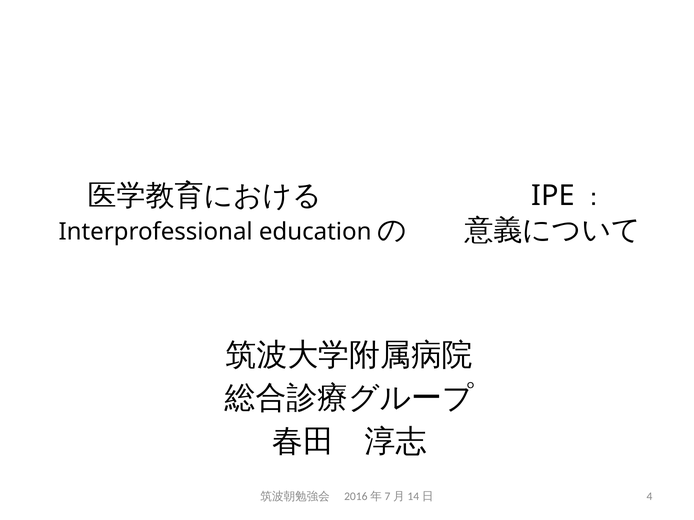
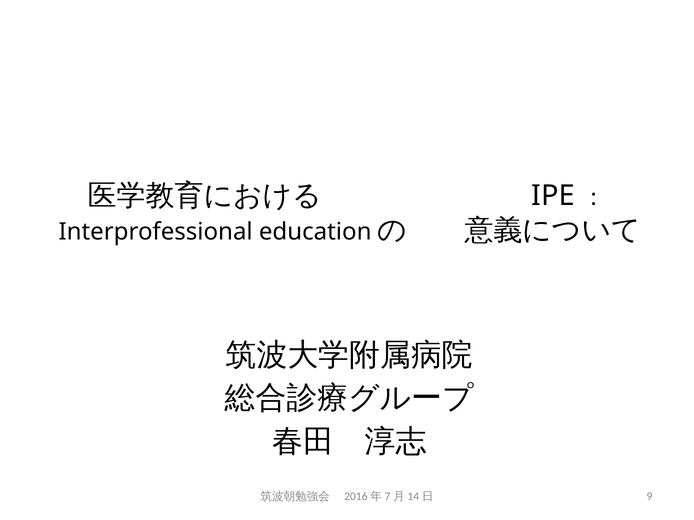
4: 4 -> 9 (649, 497)
